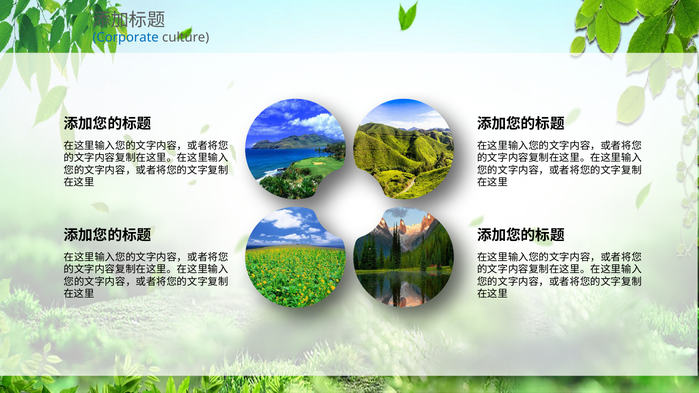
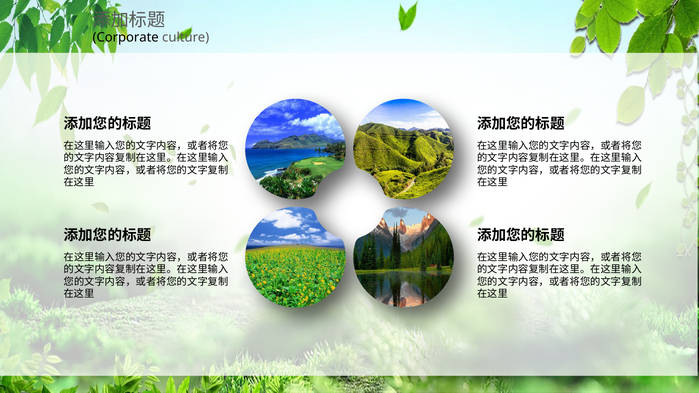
Corporate colour: blue -> black (126, 37)
